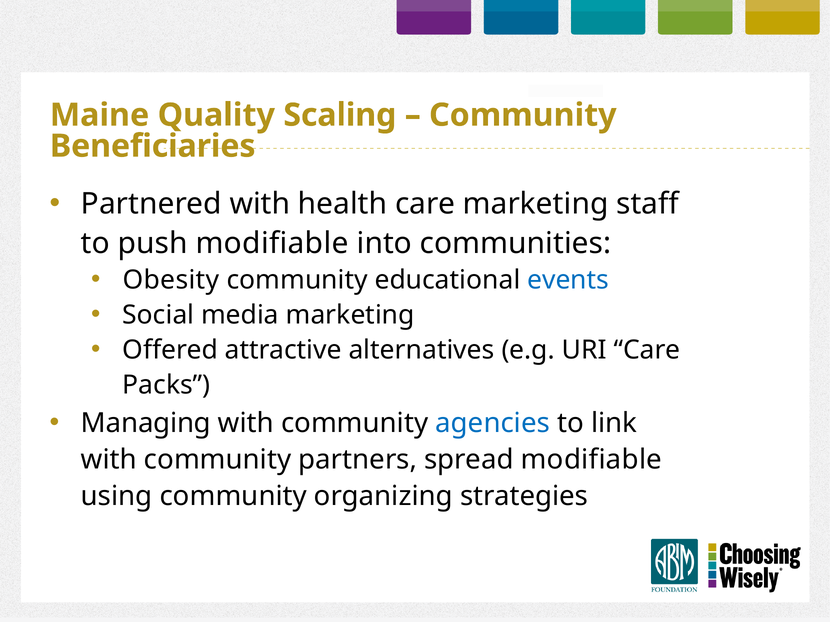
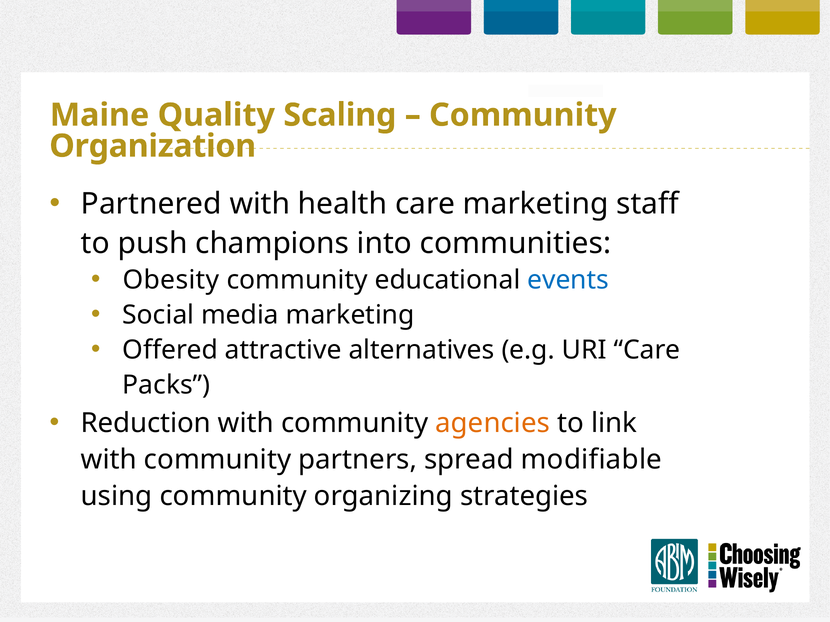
Beneficiaries: Beneficiaries -> Organization (153, 146)
push modifiable: modifiable -> champions (272, 244)
Managing: Managing -> Reduction (146, 423)
agencies colour: blue -> orange (493, 423)
